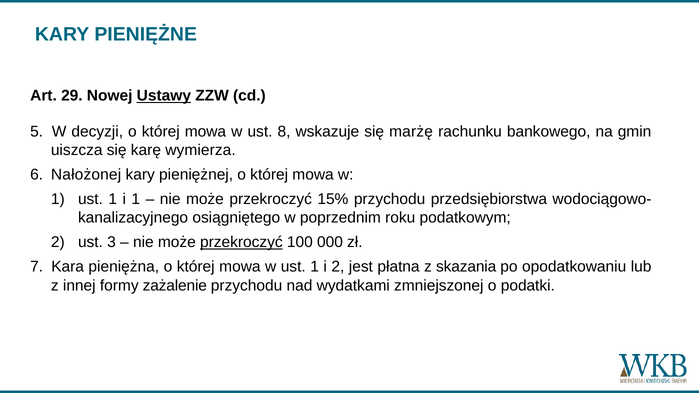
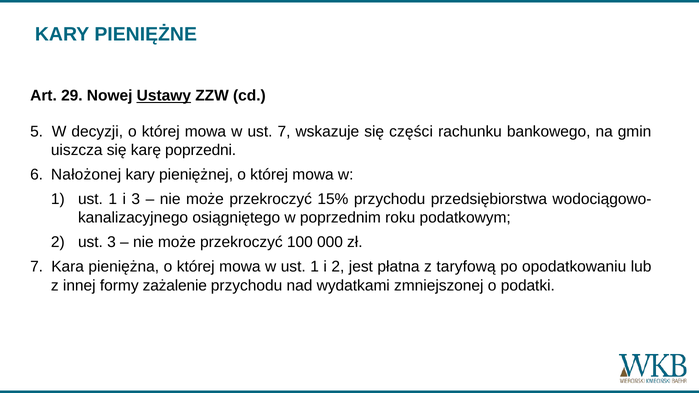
ust 8: 8 -> 7 (284, 132)
marżę: marżę -> części (411, 132)
wymierza: wymierza -> poprzedni (201, 150)
i 1: 1 -> 3 (136, 199)
przekroczyć underline: present -> none (241, 242)
skazania: skazania -> taryfową (466, 267)
